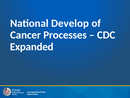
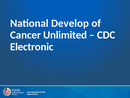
Processes: Processes -> Unlimited (65, 35)
Expanded: Expanded -> Electronic (32, 47)
